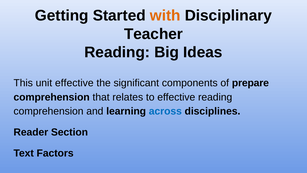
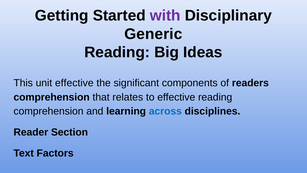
with colour: orange -> purple (165, 15)
Teacher: Teacher -> Generic (153, 34)
prepare: prepare -> readers (250, 83)
